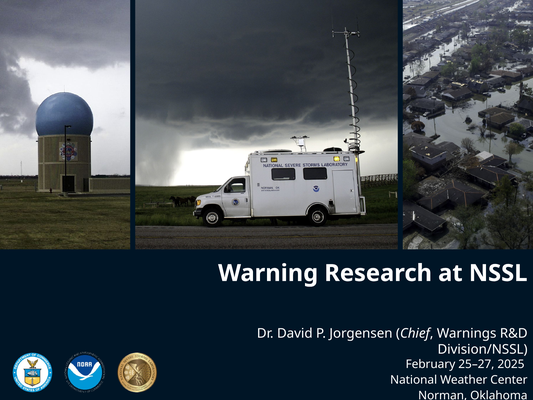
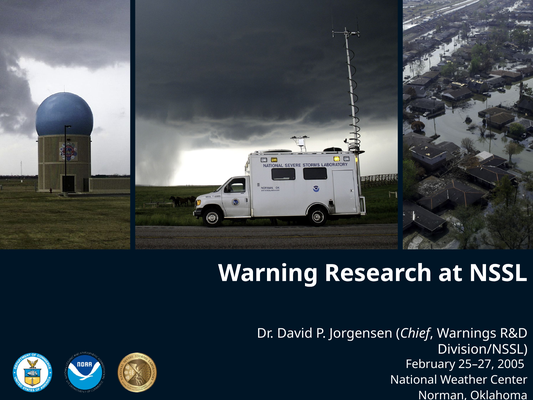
2025: 2025 -> 2005 (511, 364)
